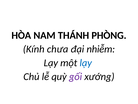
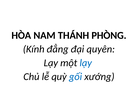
chưa: chưa -> đẳng (58, 49)
nhiễm: nhiễm -> quyên (101, 49)
gối colour: purple -> blue (76, 76)
